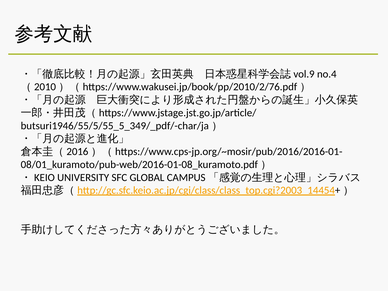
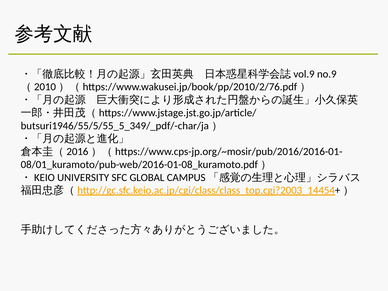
no.4: no.4 -> no.9 (327, 74)
